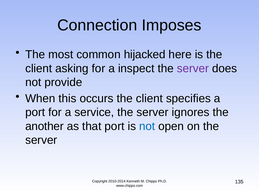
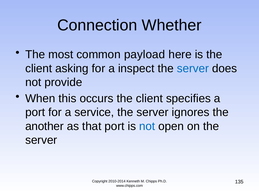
Imposes: Imposes -> Whether (172, 25)
hijacked: hijacked -> payload (145, 54)
server colour: purple -> blue (193, 68)
